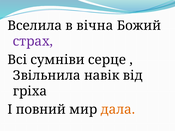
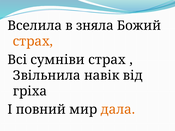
вічна: вічна -> зняла (95, 26)
страх colour: purple -> orange (33, 41)
сумніви серце: серце -> страх (107, 60)
